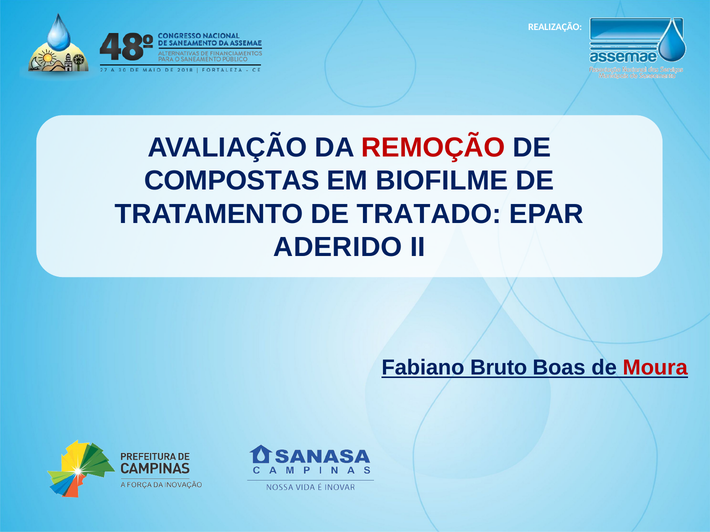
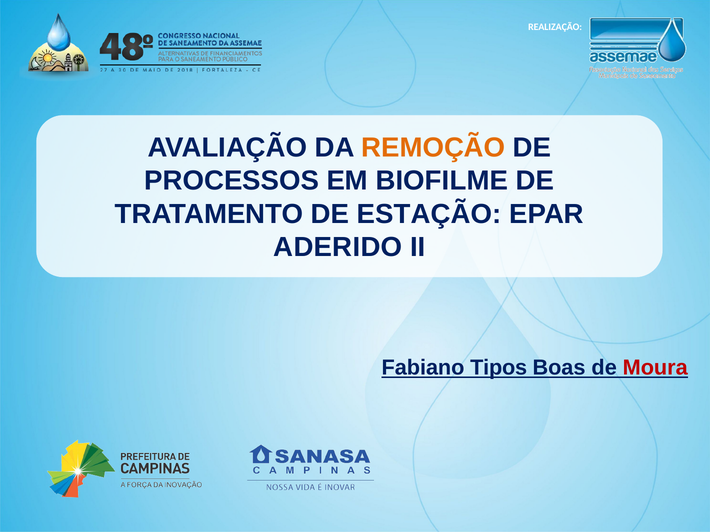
REMOÇÃO colour: red -> orange (433, 148)
COMPOSTAS: COMPOSTAS -> PROCESSOS (232, 181)
TRATADO: TRATADO -> ESTAÇÃO (429, 214)
Bruto: Bruto -> Tipos (499, 368)
